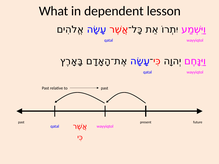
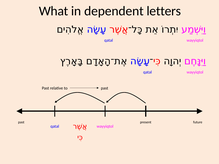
lesson: lesson -> letters (164, 11)
